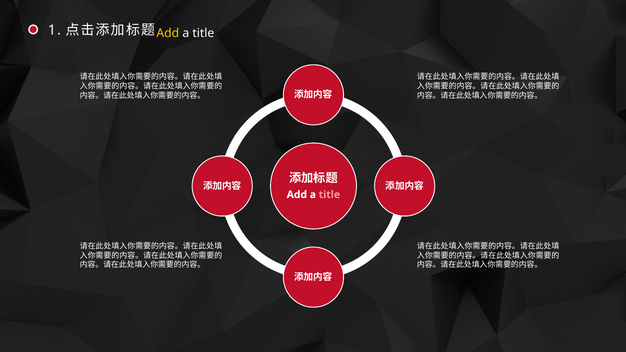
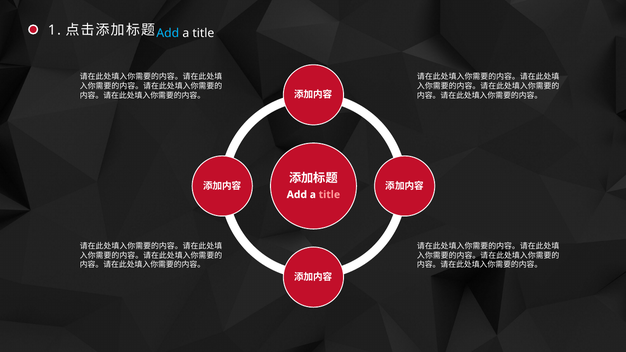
Add colour: yellow -> light blue (168, 33)
